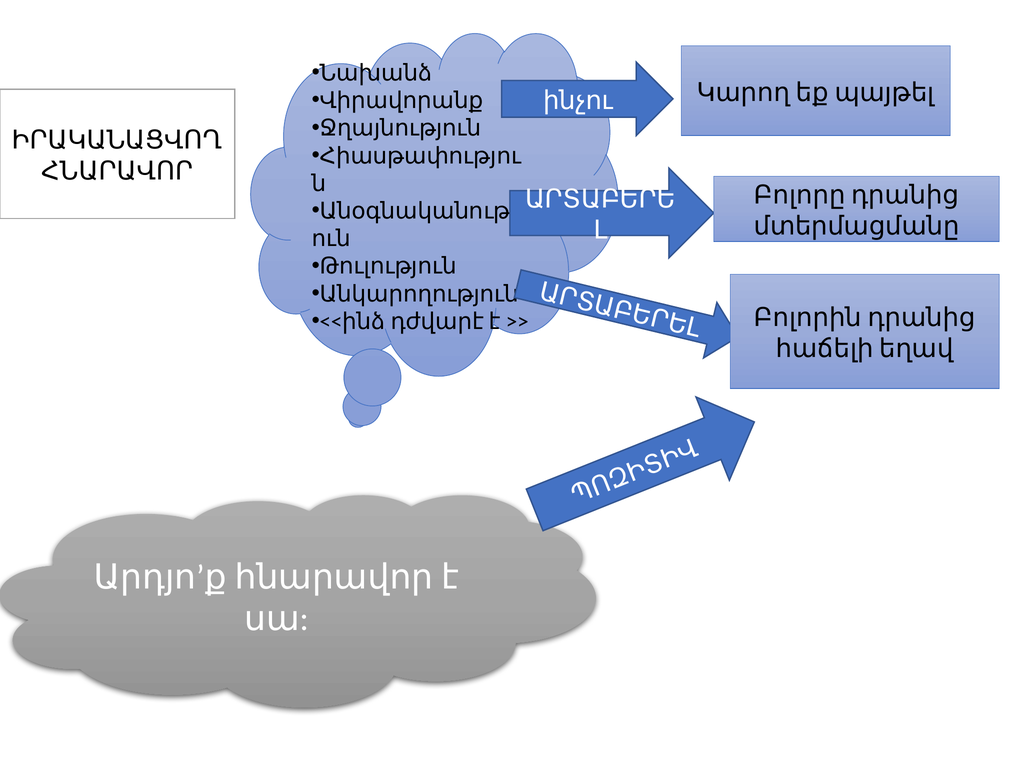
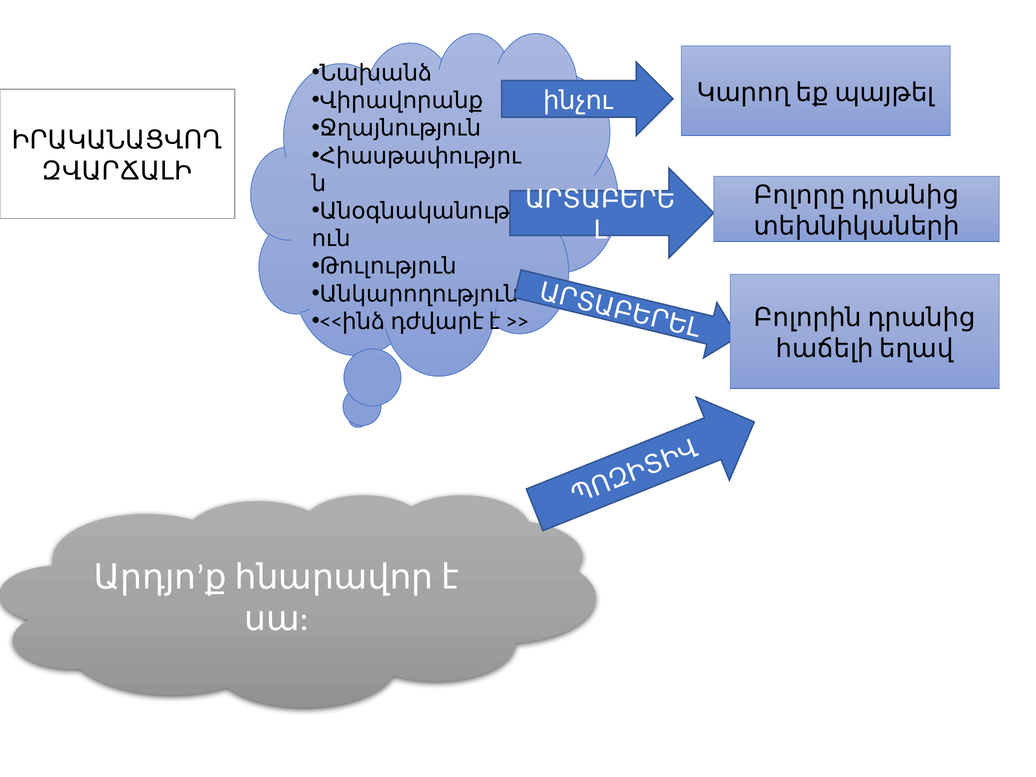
ՀՆԱՐԱՎՈՐ: ՀՆԱՐԱՎՈՐ -> ԶՎԱՐՃԱԼԻ (117, 171)
մտերմացմանը: մտերմացմանը -> տեխնիկաների (857, 226)
